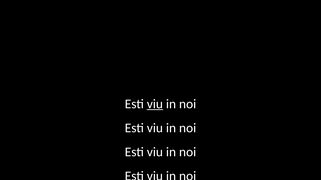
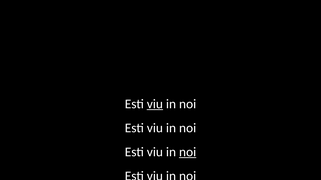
noi underline: none -> present (188, 152)
